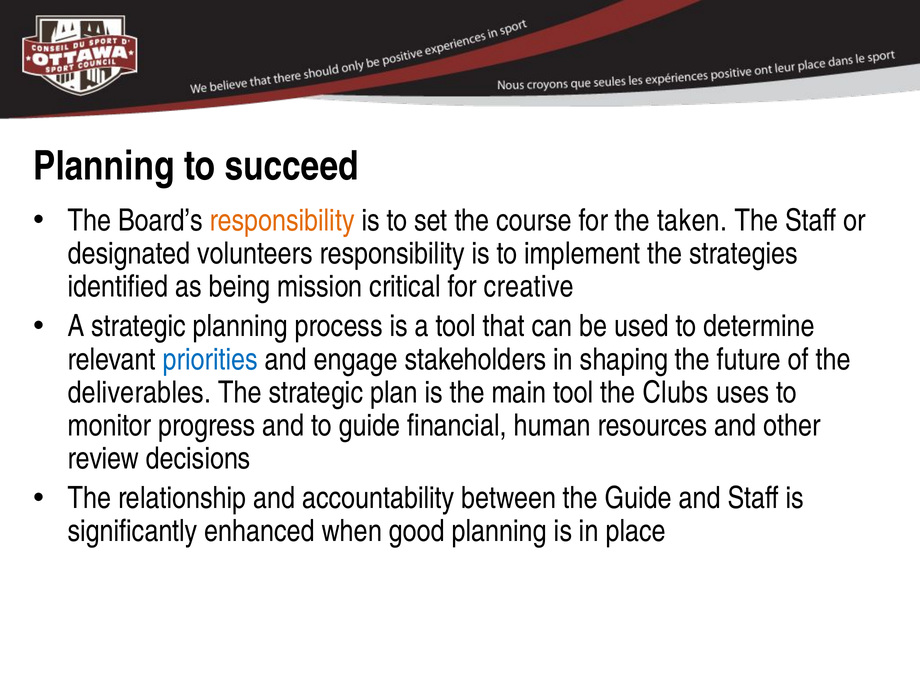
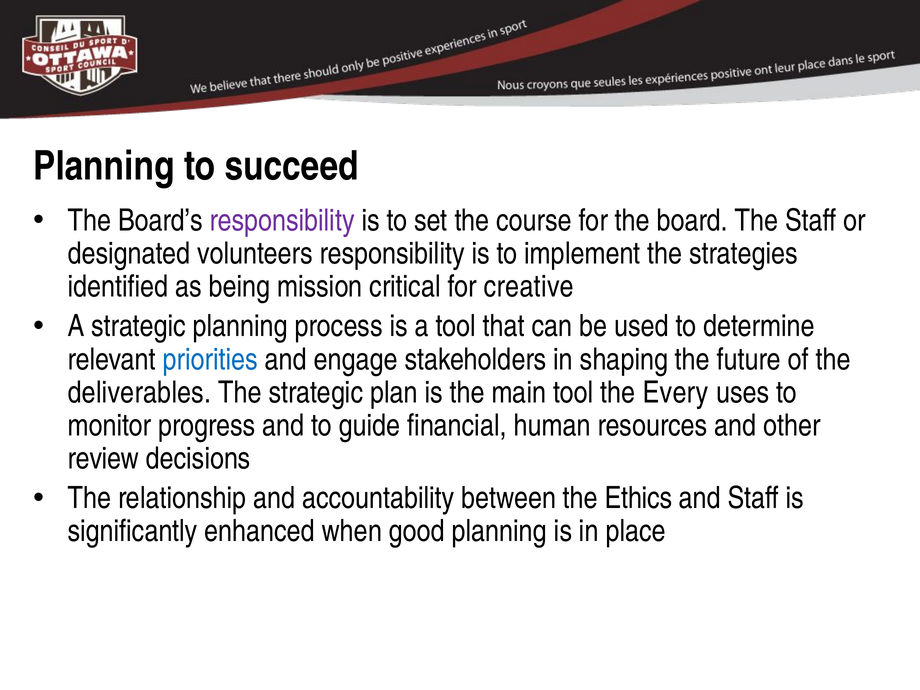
responsibility colour: orange -> purple (282, 221)
taken: taken -> board (692, 221)
Clubs: Clubs -> Every (675, 393)
the Guide: Guide -> Ethics (638, 498)
